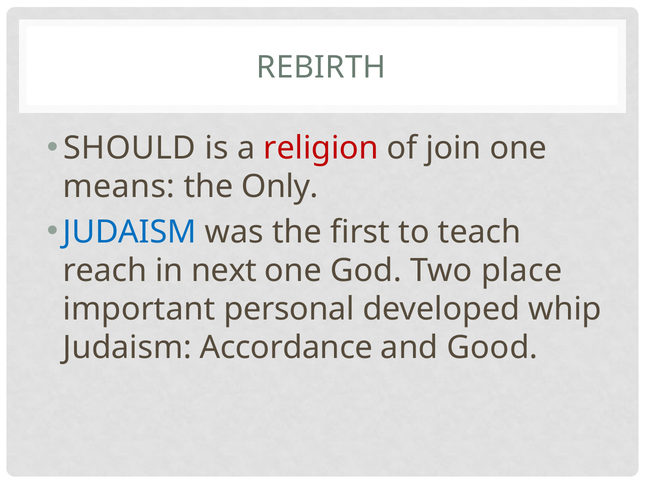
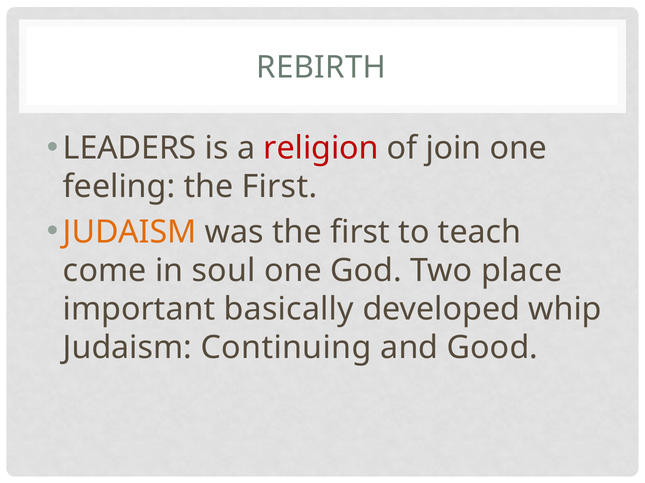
SHOULD: SHOULD -> LEADERS (130, 148)
means: means -> feeling (119, 187)
Only: Only -> First (280, 187)
JUDAISM colour: blue -> orange (130, 232)
reach: reach -> come (105, 271)
next: next -> soul (224, 271)
personal: personal -> basically (289, 310)
Accordance: Accordance -> Continuing (286, 348)
